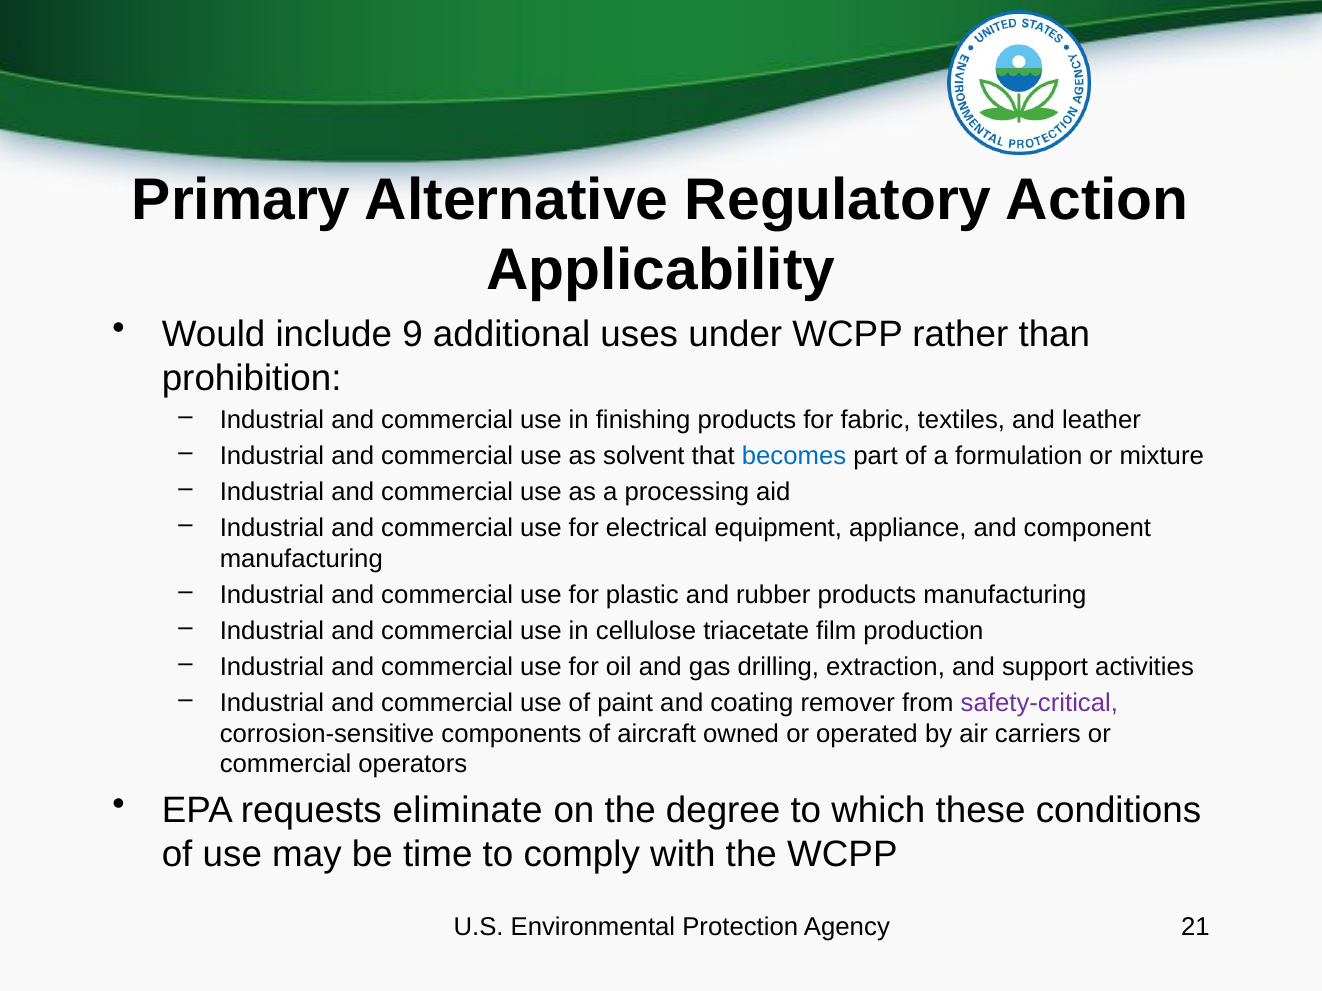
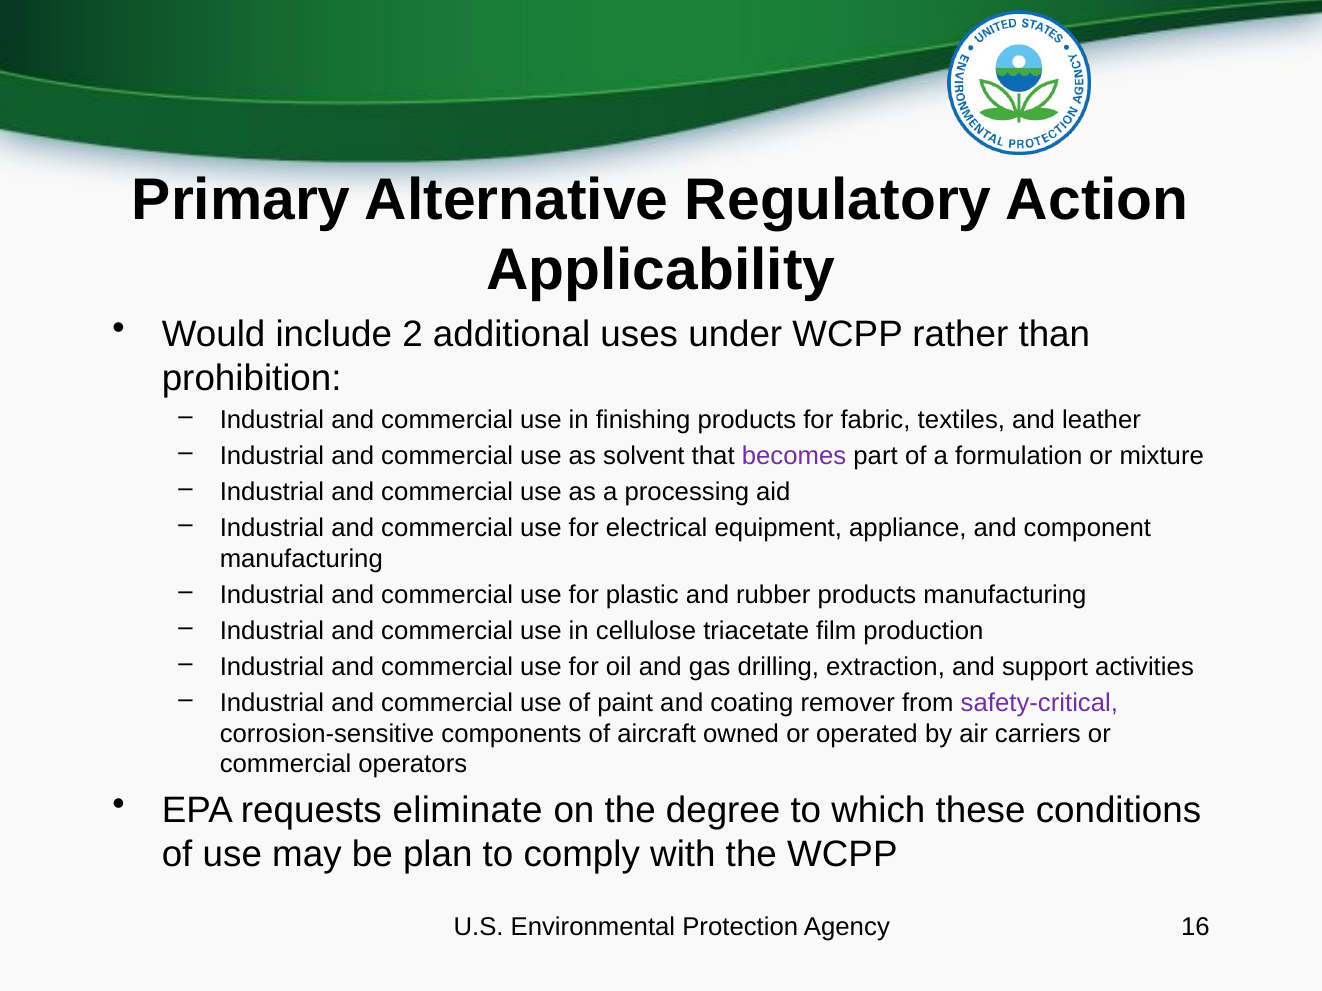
9: 9 -> 2 (413, 334)
becomes colour: blue -> purple (794, 456)
time: time -> plan (438, 855)
21: 21 -> 16 (1195, 927)
